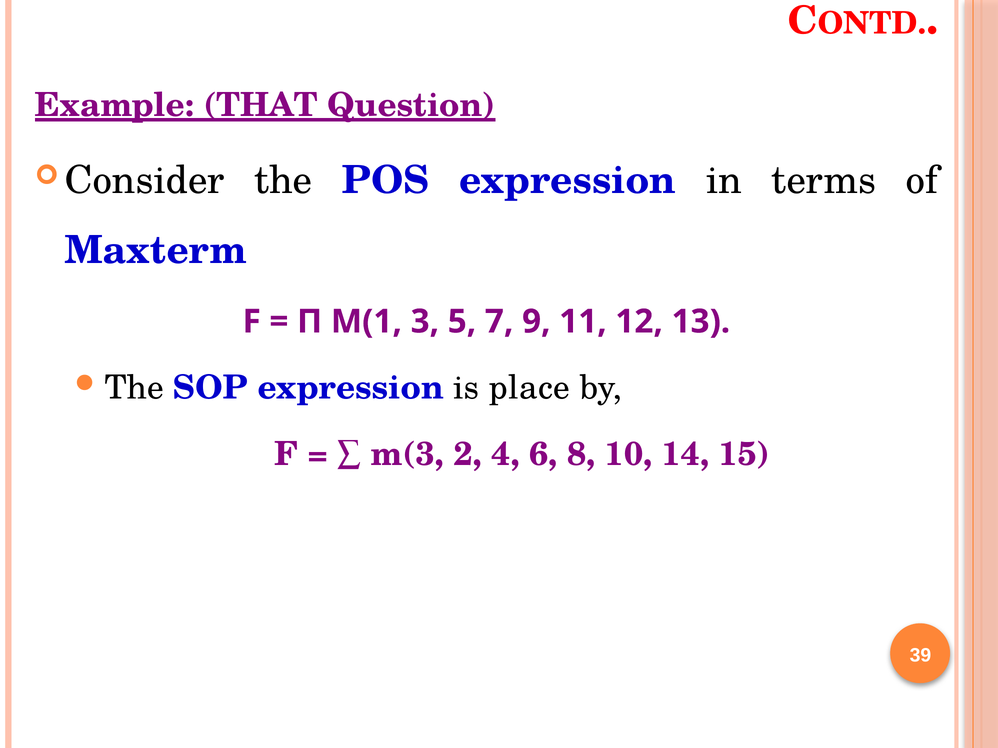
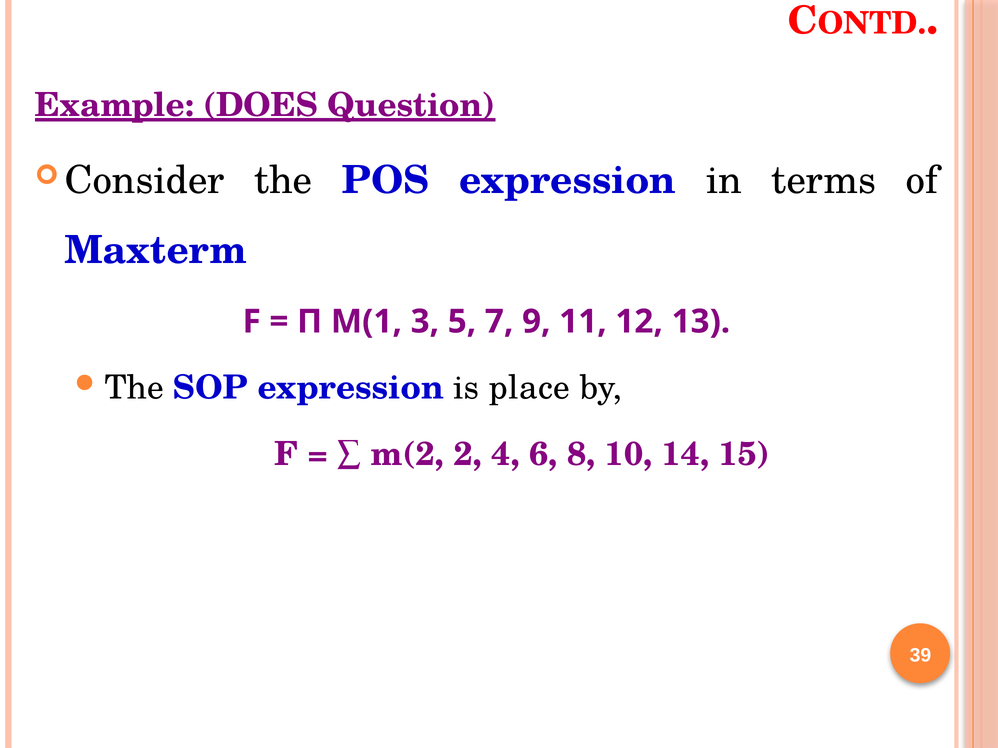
THAT: THAT -> DOES (261, 105)
m(3: m(3 -> m(2 (407, 455)
